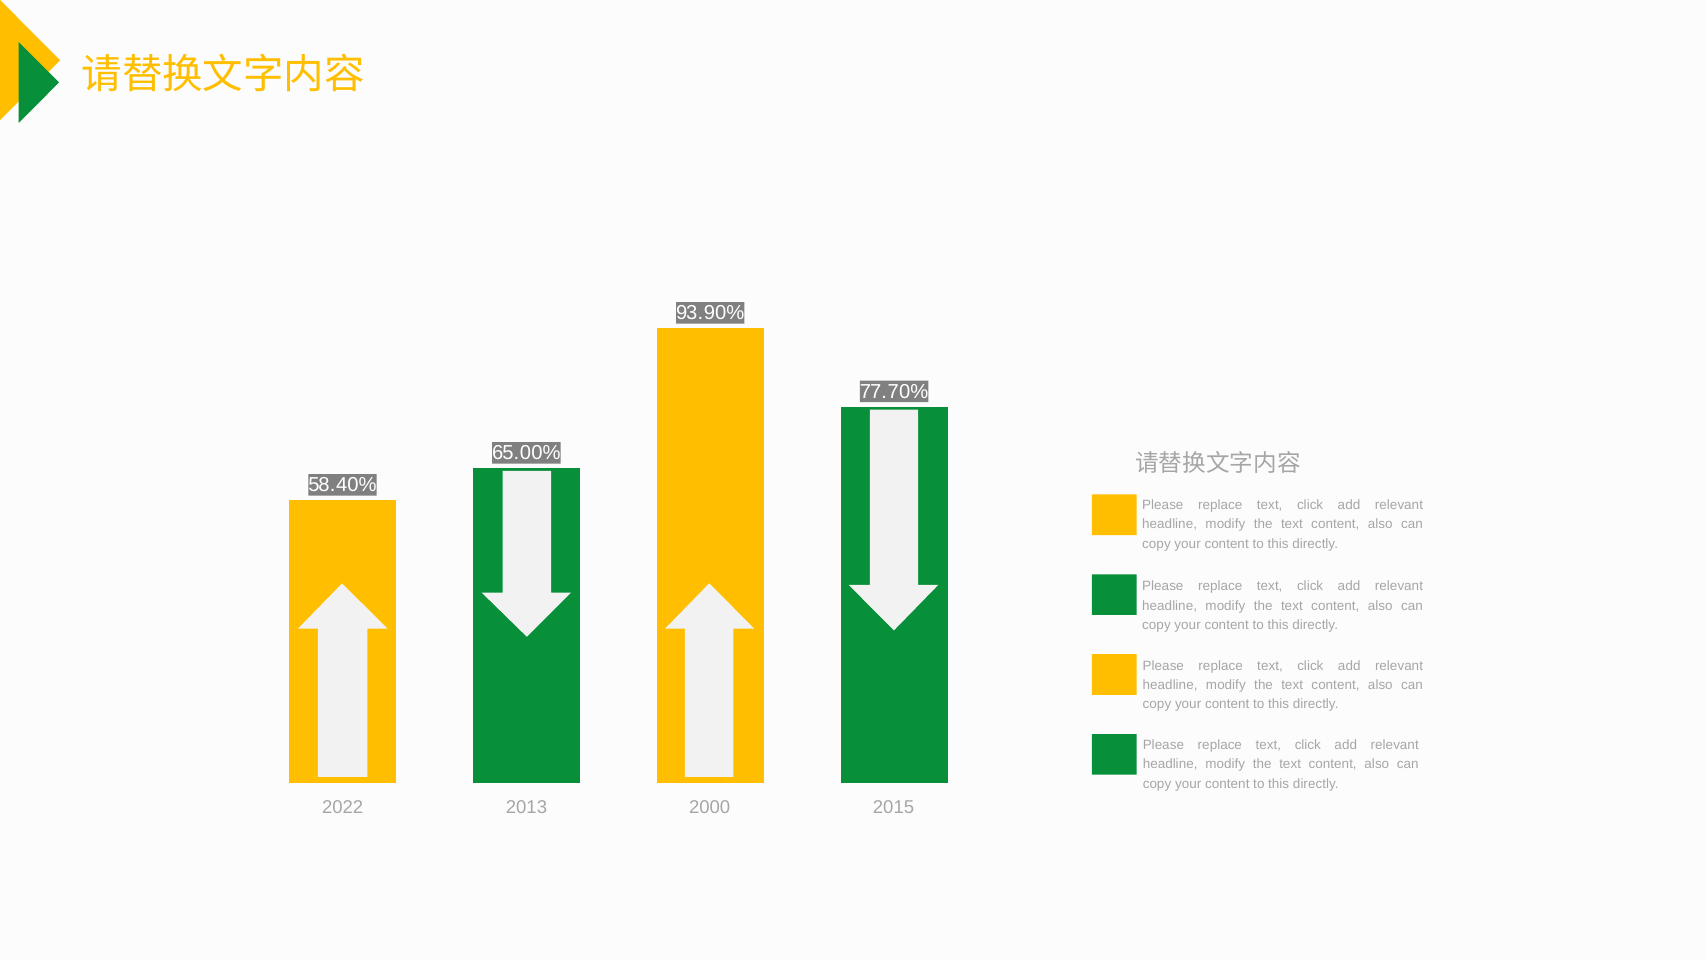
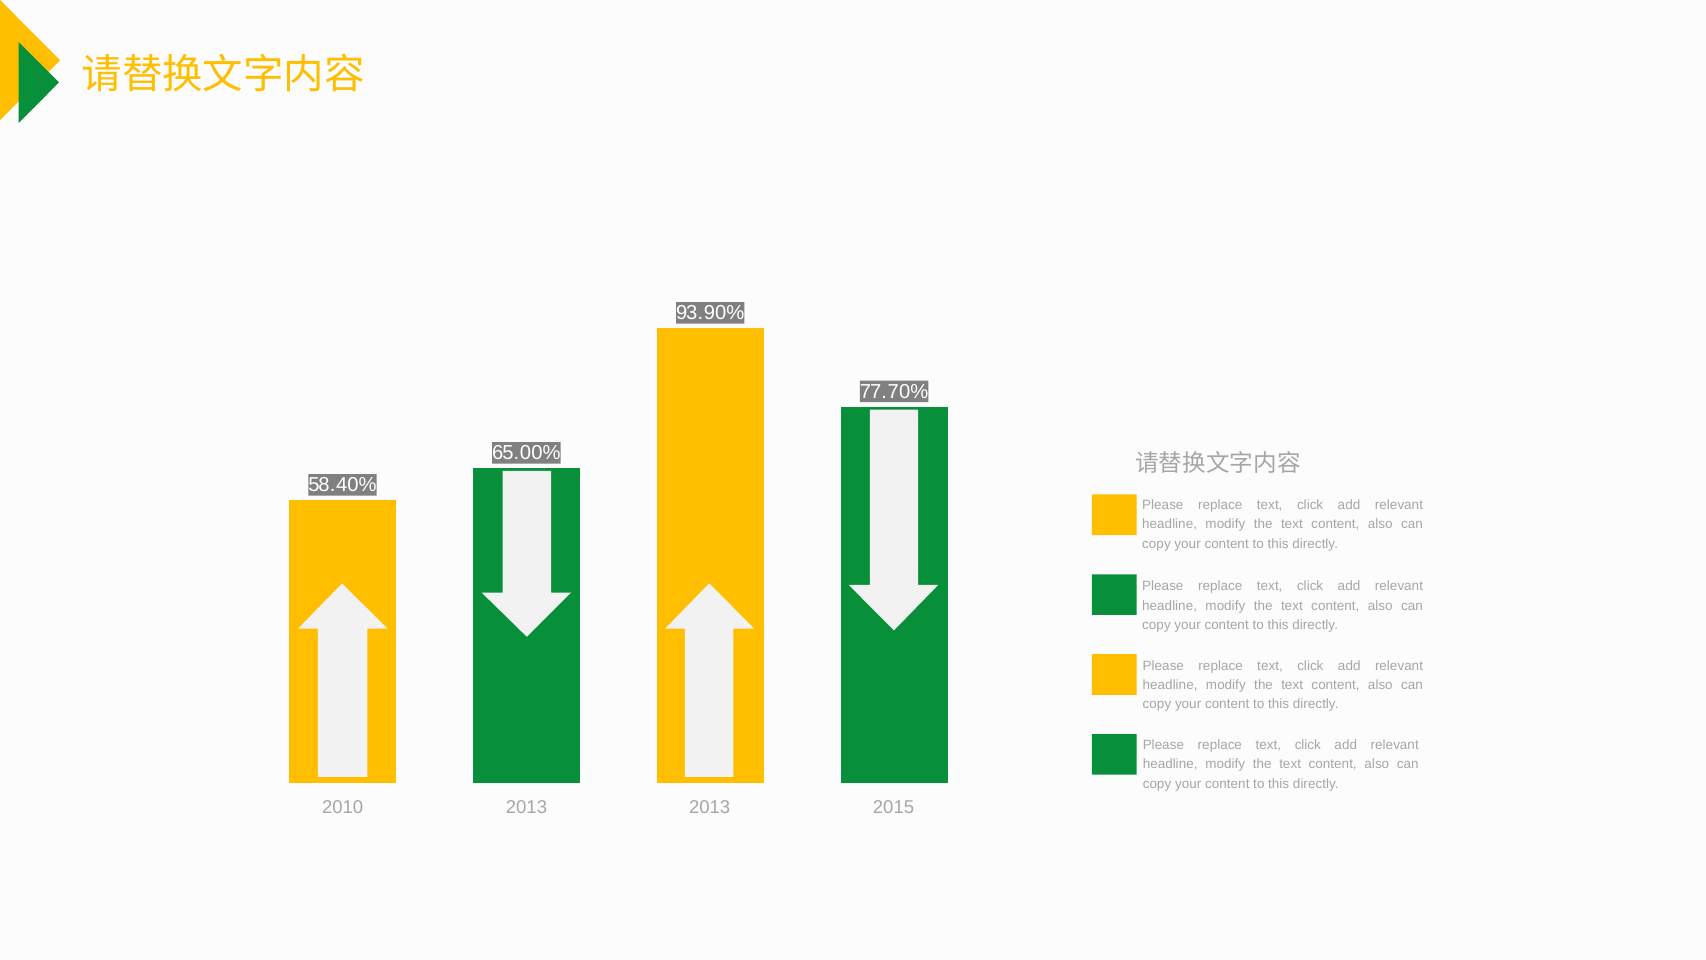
2022: 2022 -> 2010 (343, 807)
2000: 2000 -> 2013 (710, 807)
